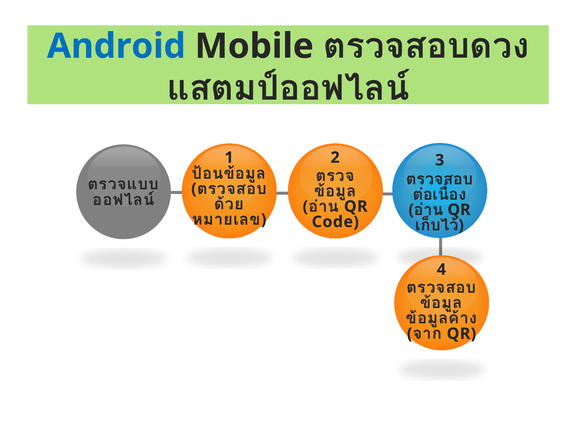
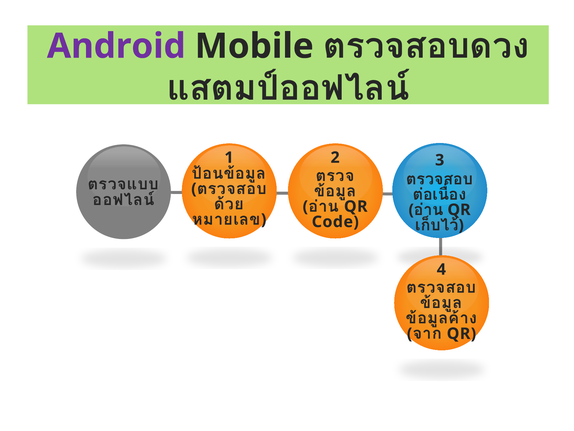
Android colour: blue -> purple (116, 46)
